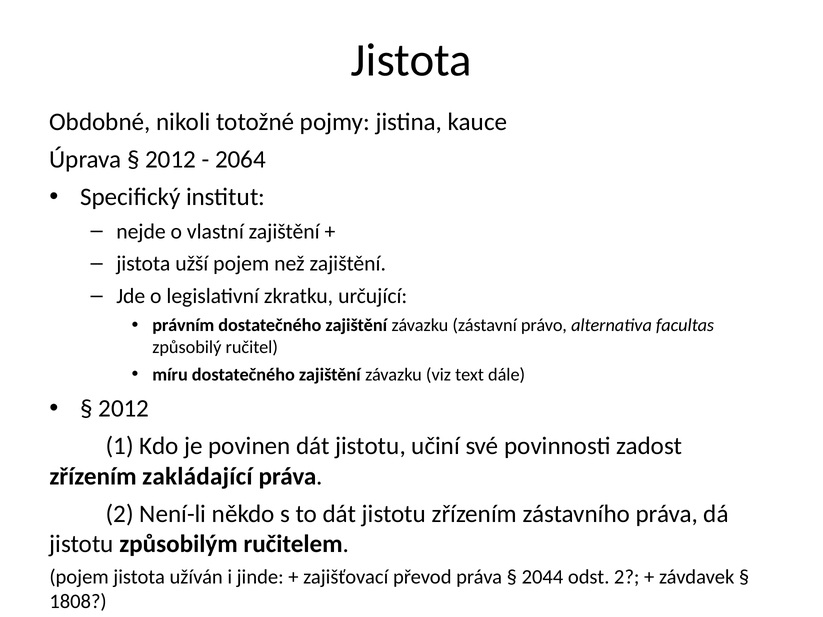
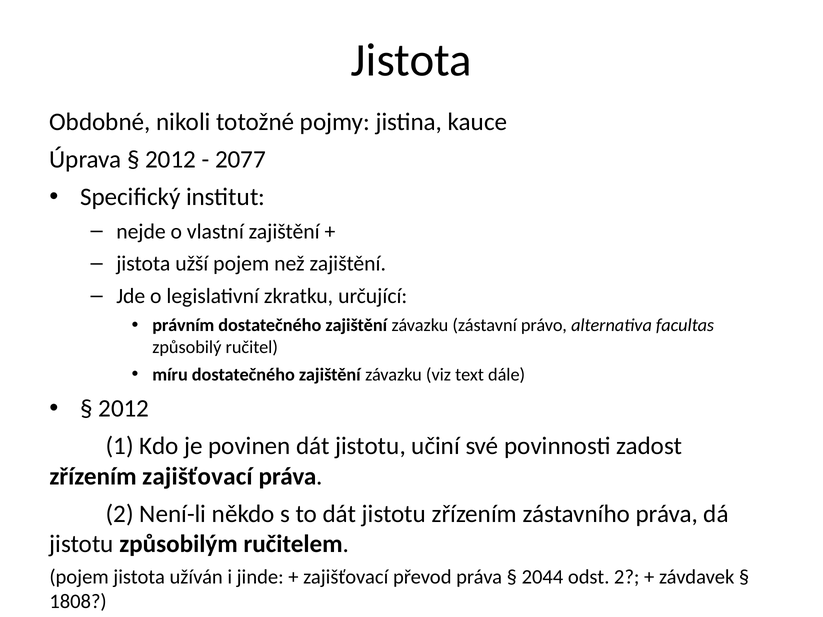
2064: 2064 -> 2077 (240, 160)
zřízením zakládající: zakládající -> zajišťovací (197, 476)
